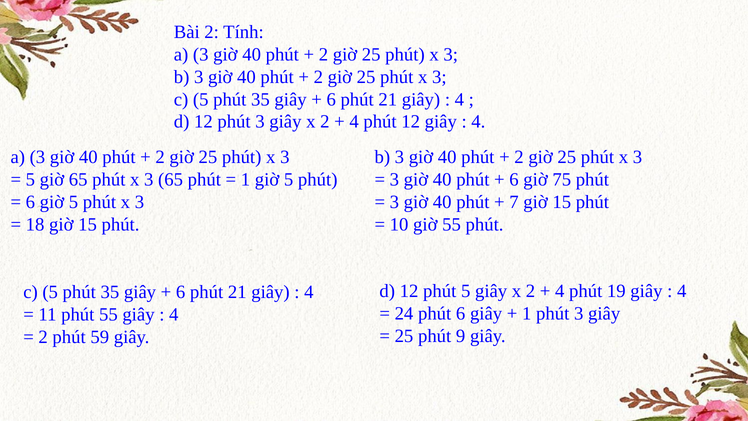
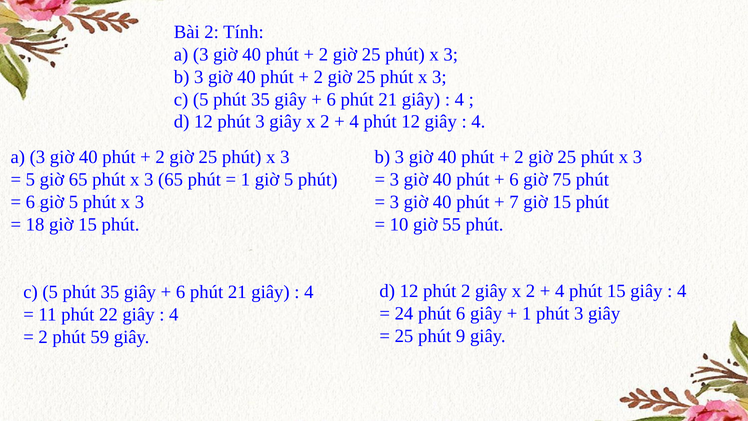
phút 5: 5 -> 2 (466, 291)
phút 19: 19 -> 15 (616, 291)
phút 55: 55 -> 22 (108, 314)
